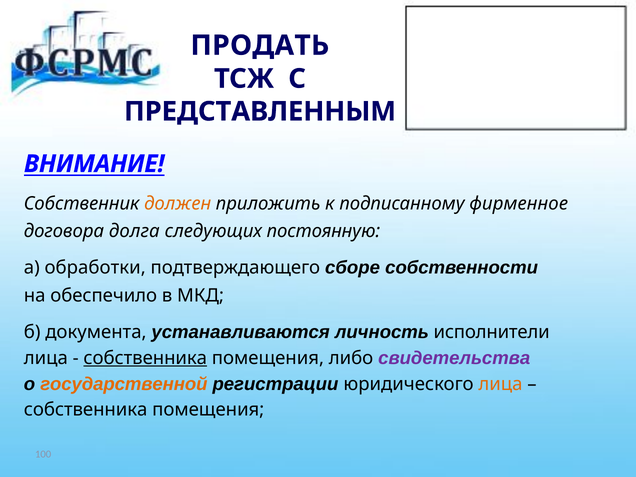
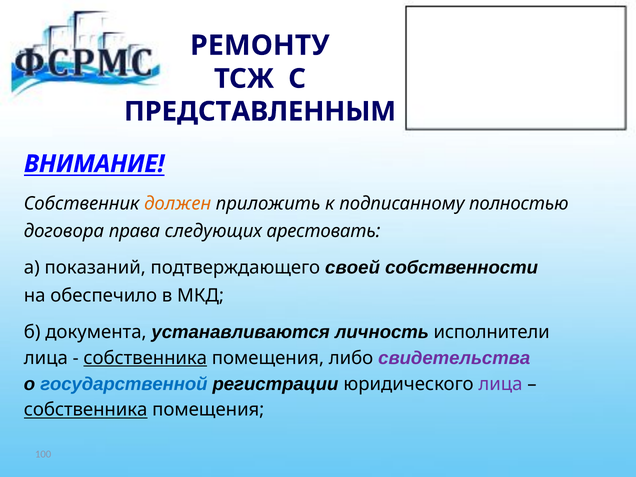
ПРОДАТЬ: ПРОДАТЬ -> РЕМОНТУ (260, 45)
фирменное: фирменное -> полностью (519, 204)
долга: долга -> права (134, 231)
постоянную: постоянную -> арестовать (323, 231)
обработки: обработки -> показаний (95, 268)
сборе: сборе -> своей (353, 268)
государственной colour: orange -> blue (124, 384)
лица colour: orange -> purple (500, 384)
собственника underline: none -> present (86, 410)
